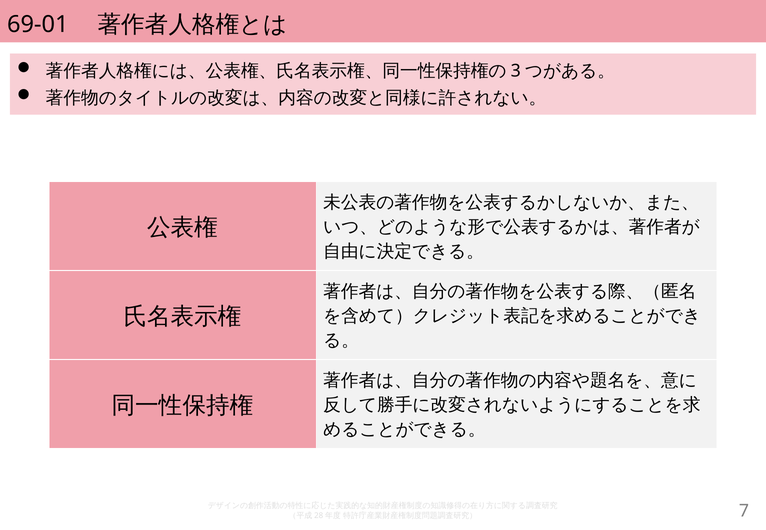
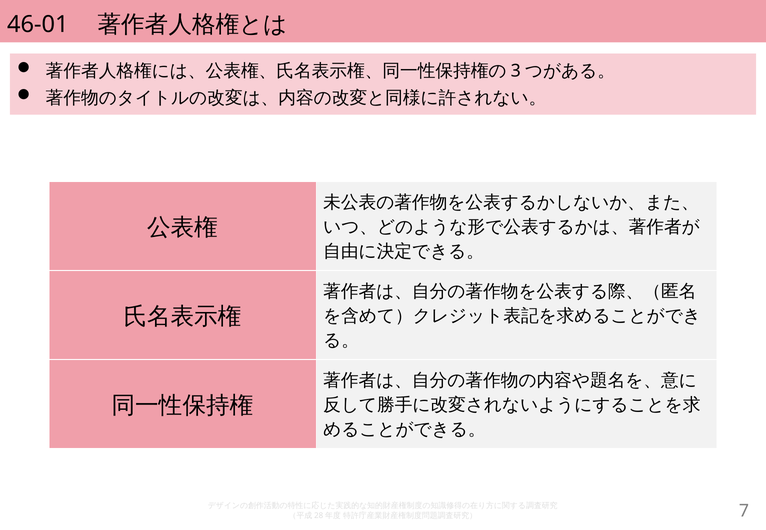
69-01: 69-01 -> 46-01 (38, 24)
